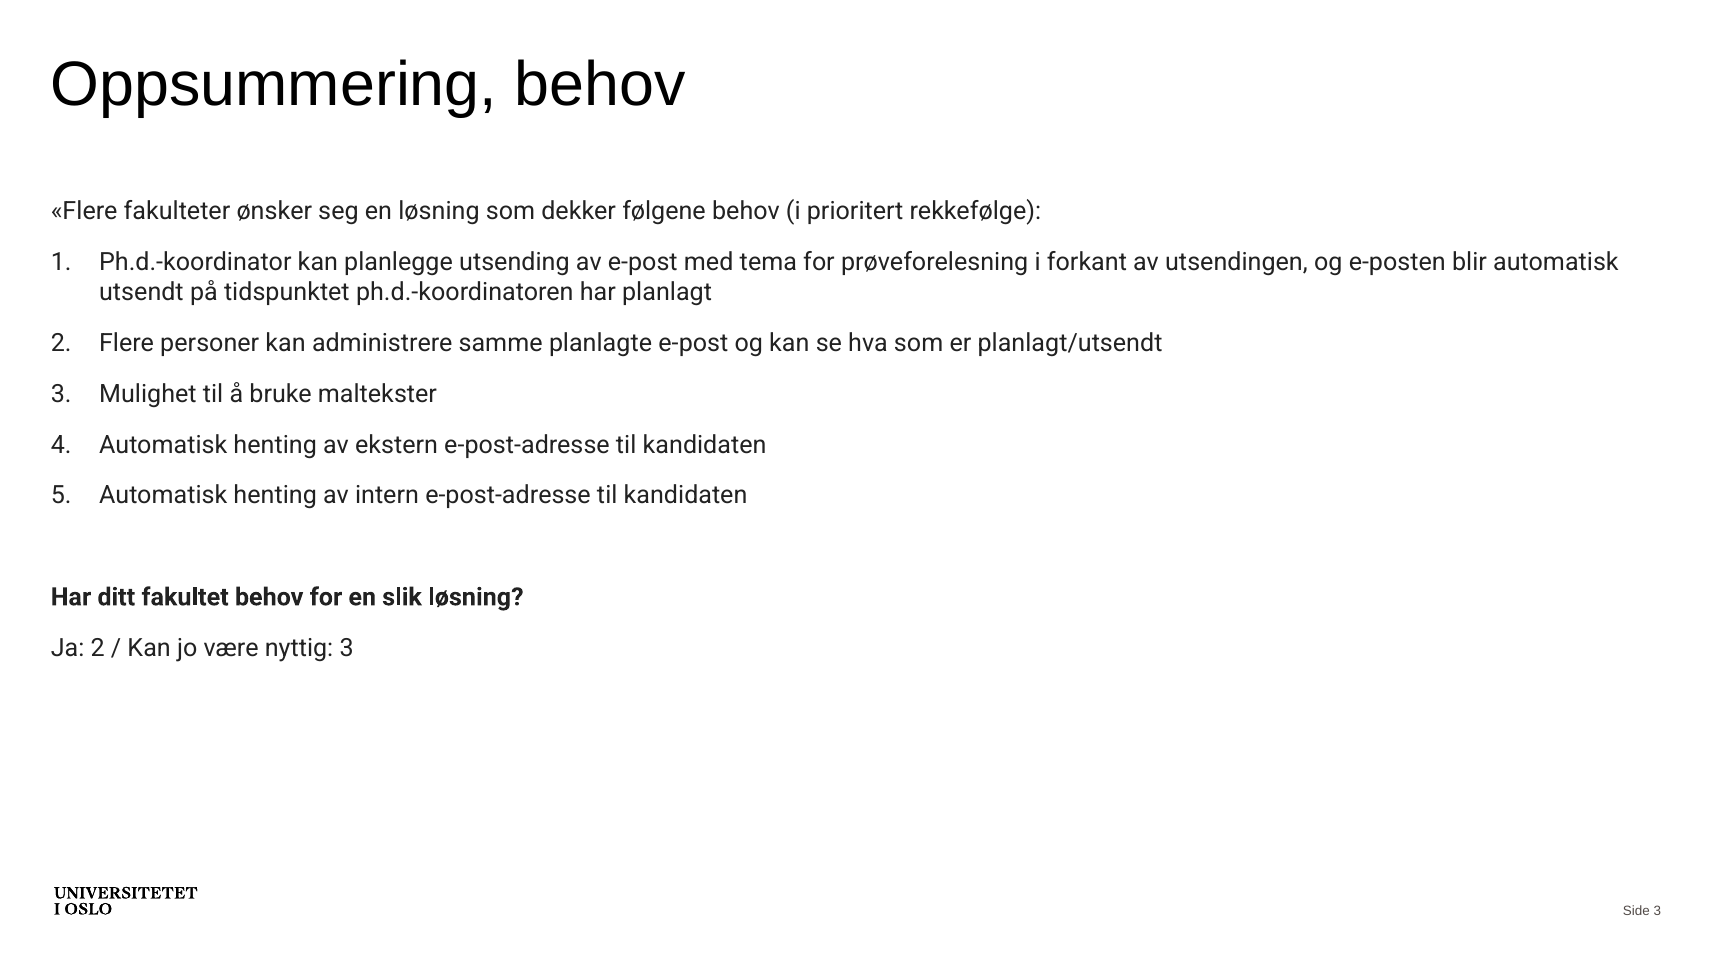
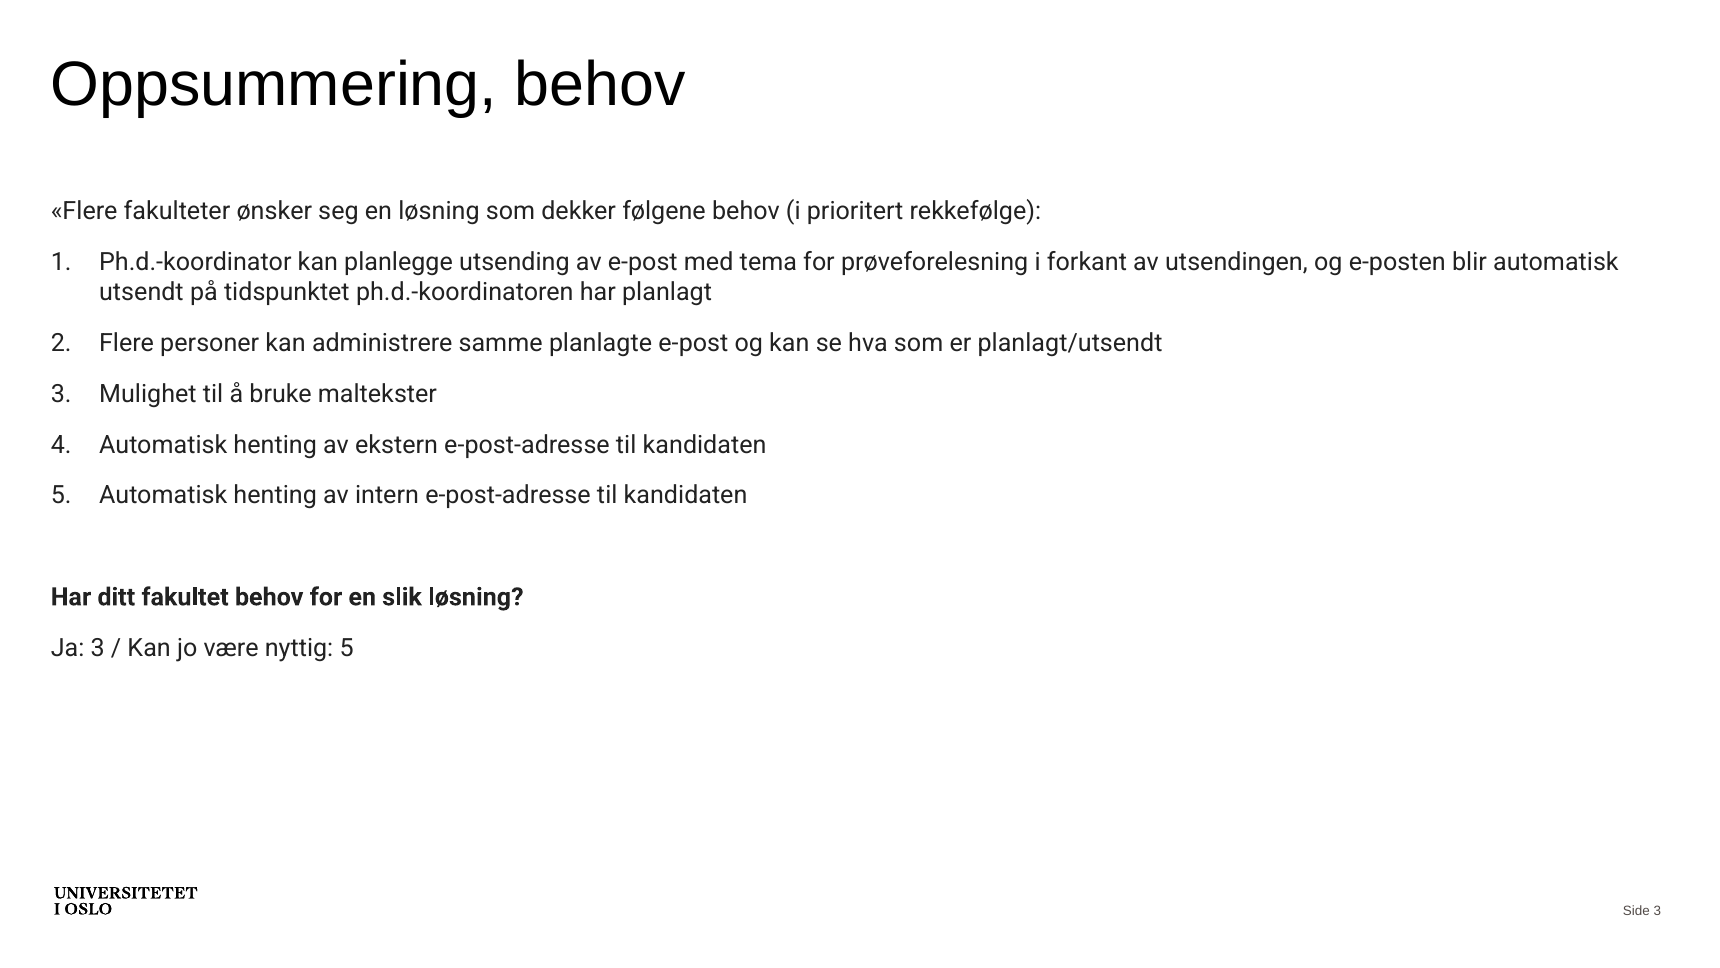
Ja 2: 2 -> 3 (98, 647)
nyttig 3: 3 -> 5 (347, 647)
